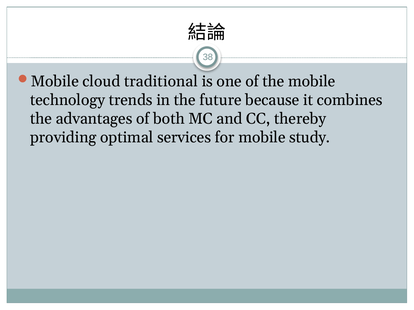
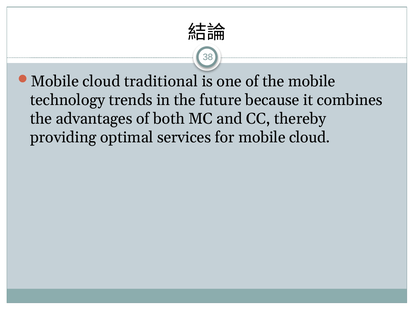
for mobile study: study -> cloud (310, 138)
